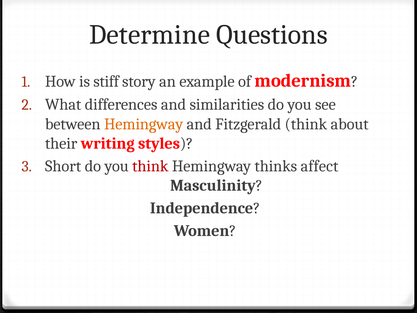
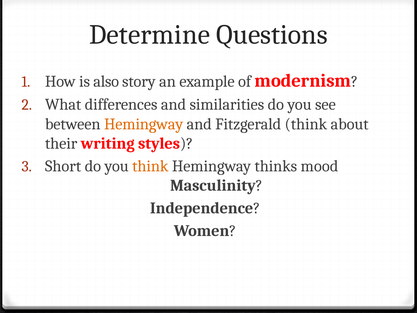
stiff: stiff -> also (106, 81)
think colour: red -> orange (150, 166)
affect: affect -> mood (319, 166)
